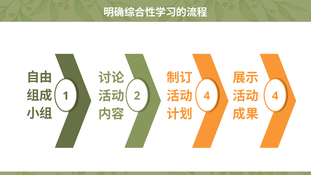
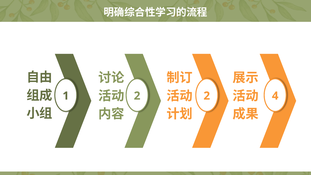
2 4: 4 -> 2 (207, 96)
